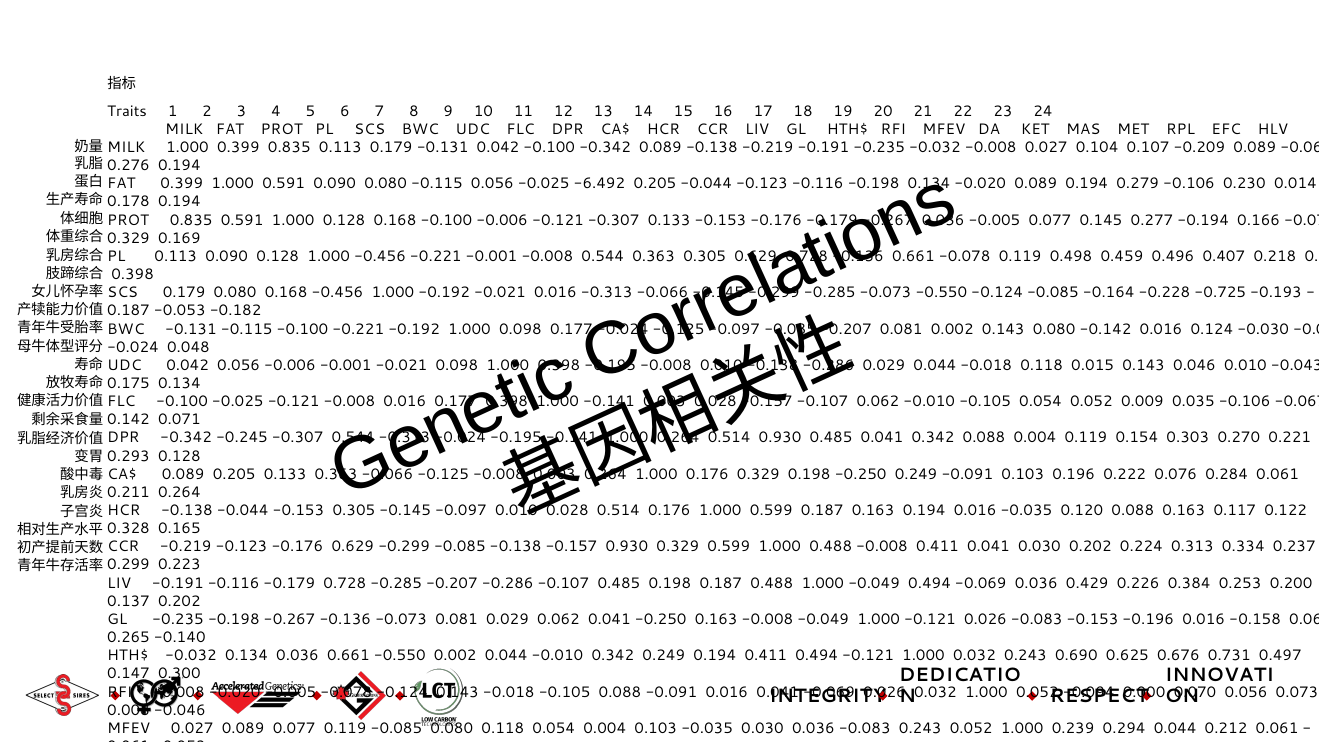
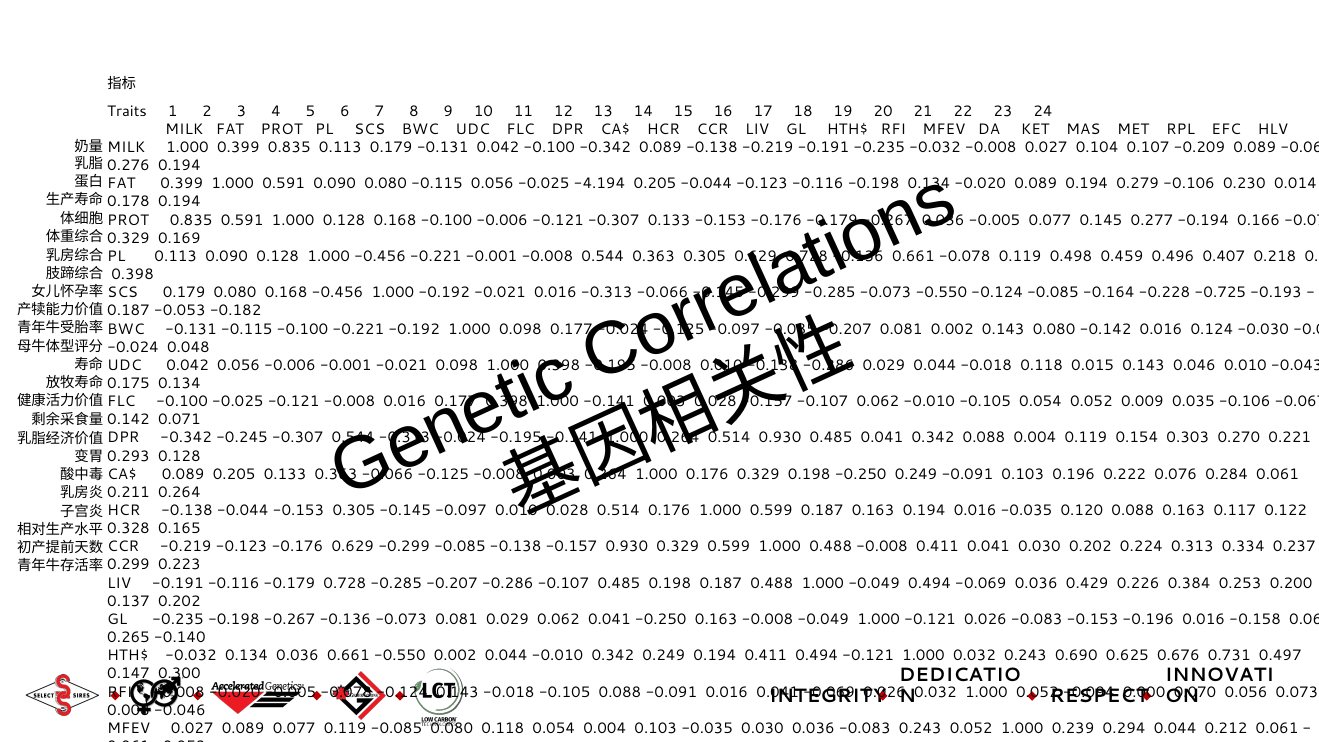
-6.492: -6.492 -> -4.194 (599, 184)
